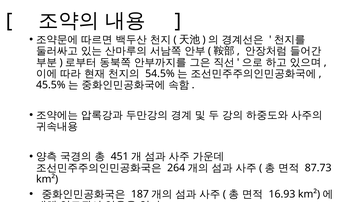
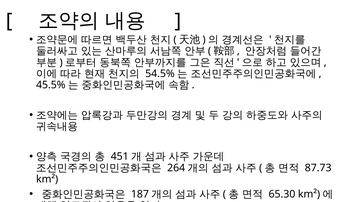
16.93: 16.93 -> 65.30 (282, 194)
